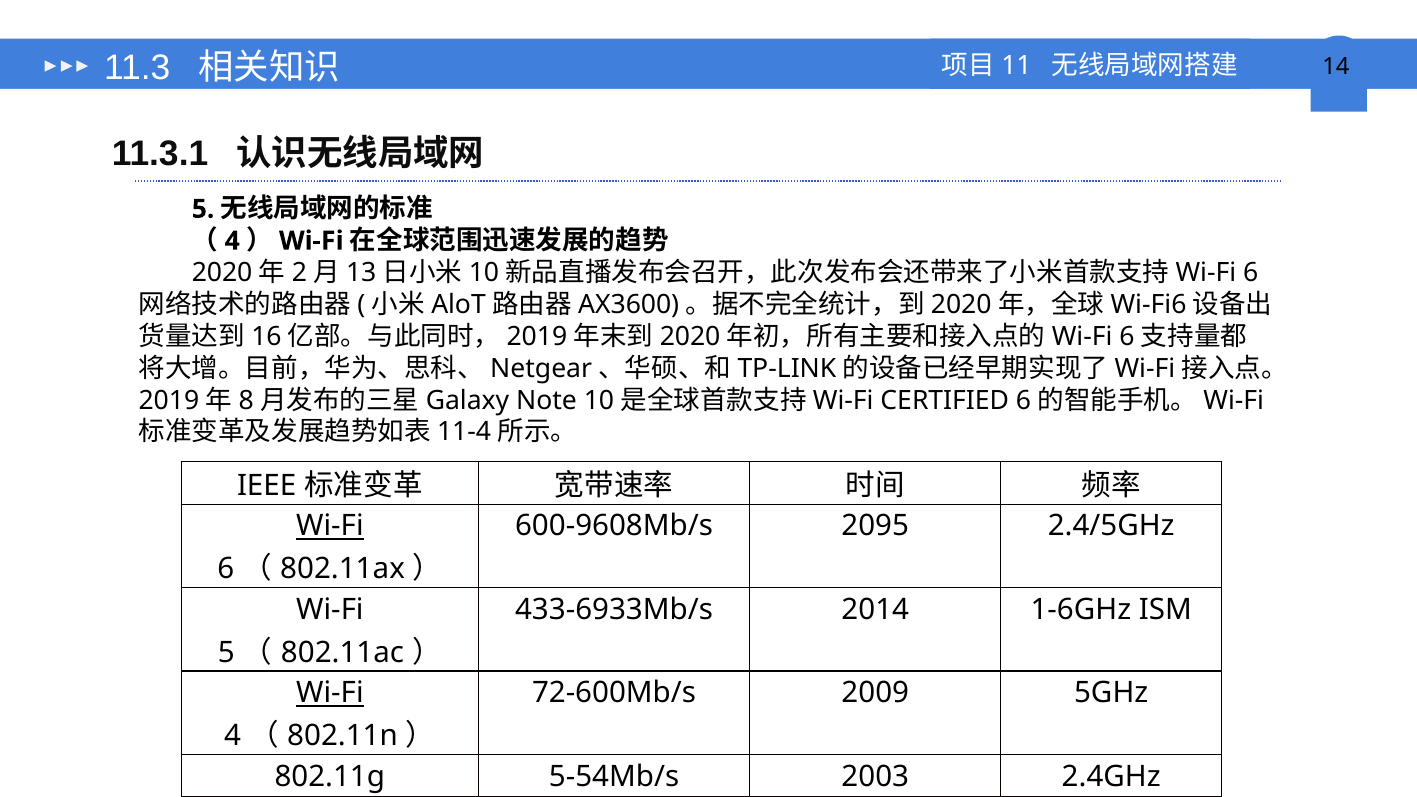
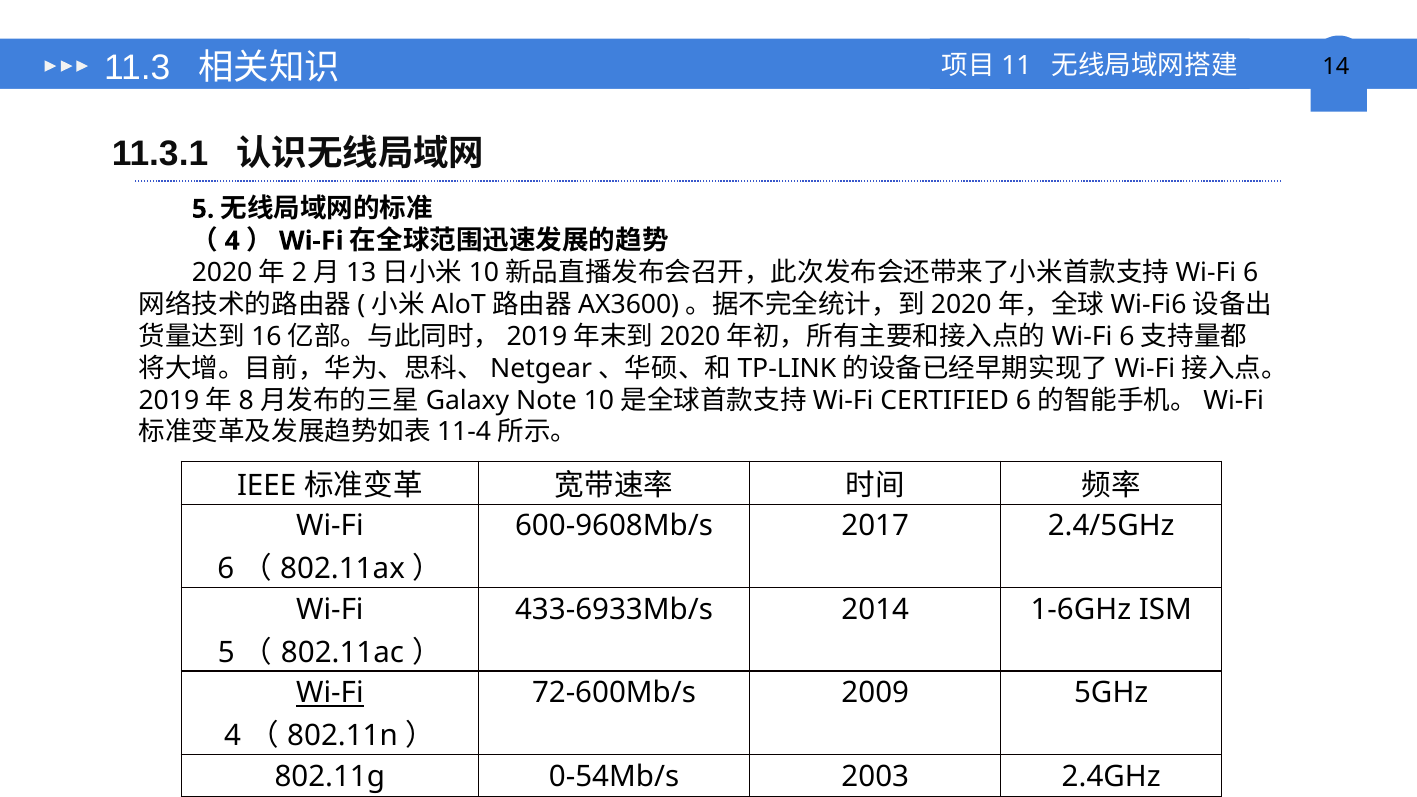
Wi-Fi underline: present -> none (330, 526)
2095: 2095 -> 2017 (875, 526)
5-54Mb/s: 5-54Mb/s -> 0-54Mb/s (614, 776)
